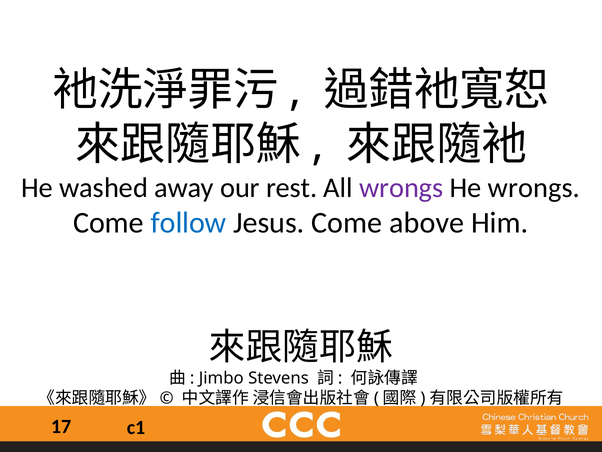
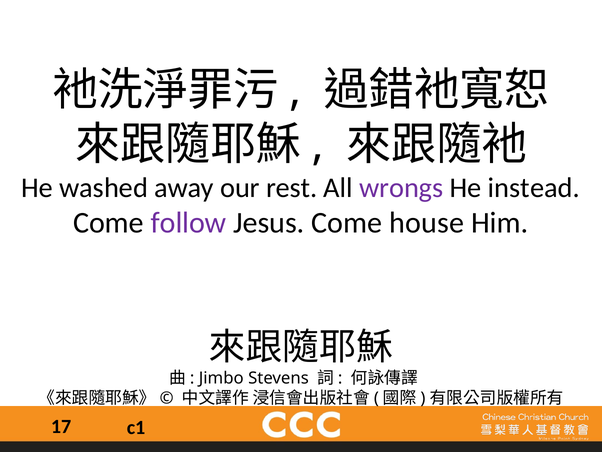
He wrongs: wrongs -> instead (534, 187)
follow colour: blue -> purple (189, 223)
above: above -> house (427, 223)
